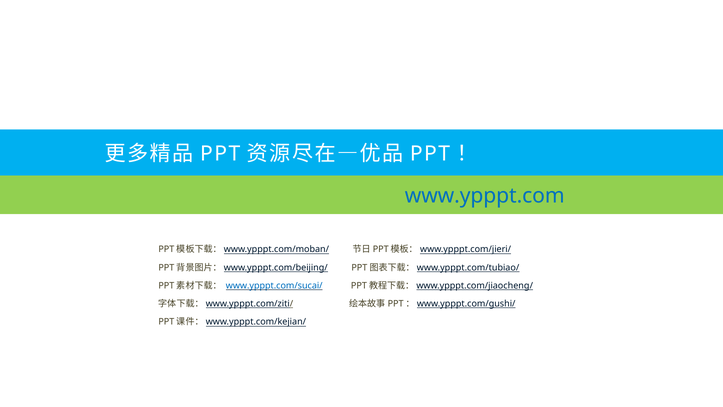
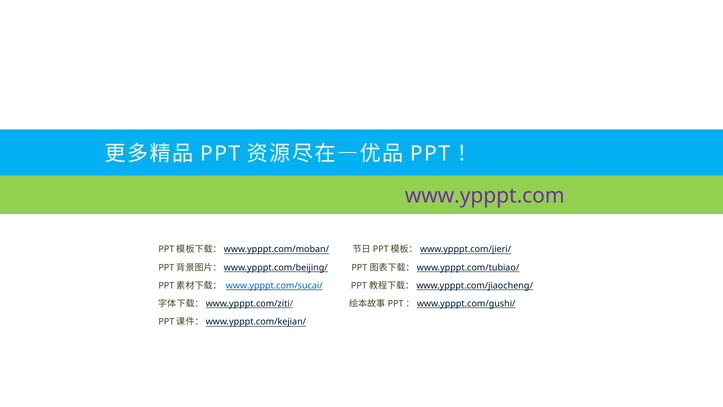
www.ypppt.com colour: blue -> purple (485, 196)
